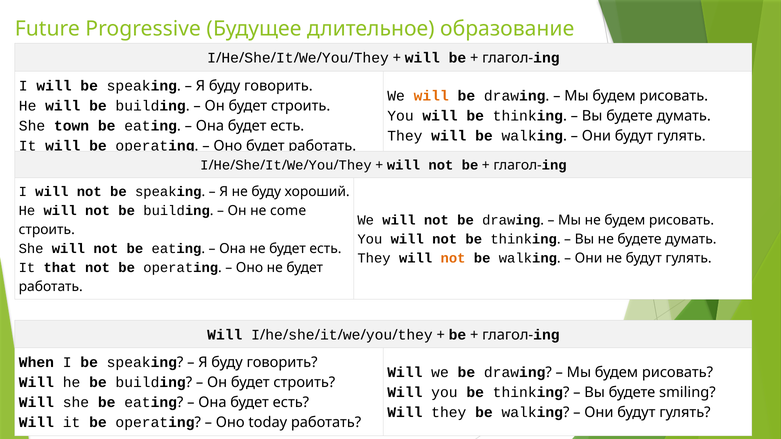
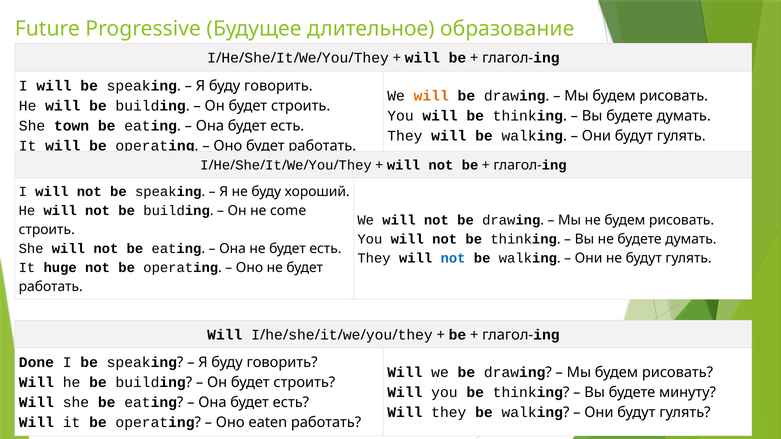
not colour: orange -> blue (453, 258)
that: that -> huge (60, 268)
When: When -> Done (36, 363)
smiling: smiling -> минуту (687, 393)
today: today -> eaten (268, 423)
